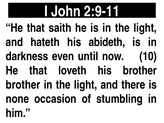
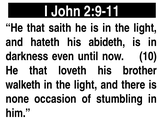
brother: brother -> walketh (23, 85)
